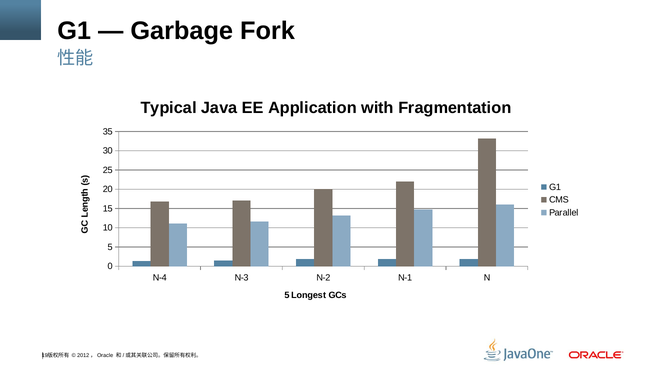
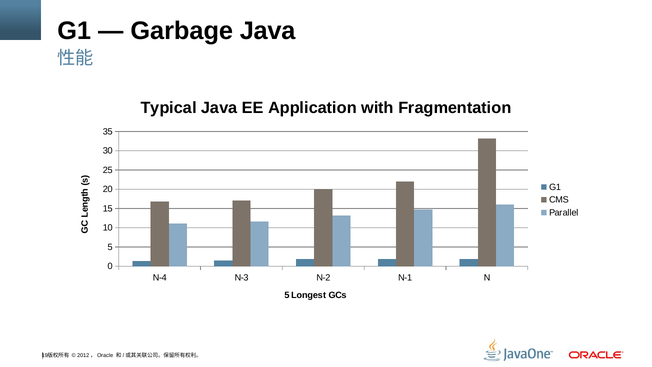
Garbage Fork: Fork -> Java (268, 31)
